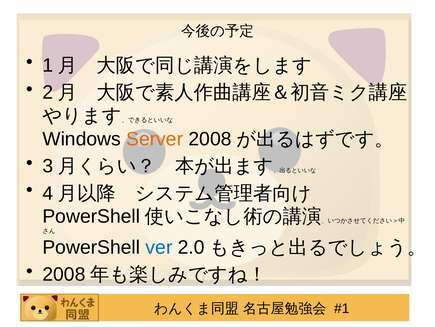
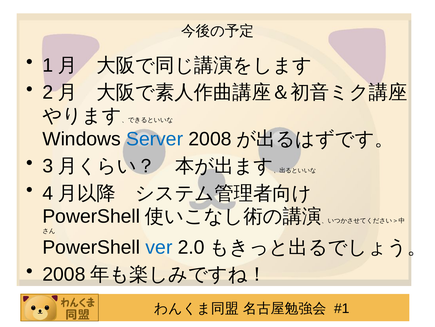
Server colour: orange -> blue (155, 139)
